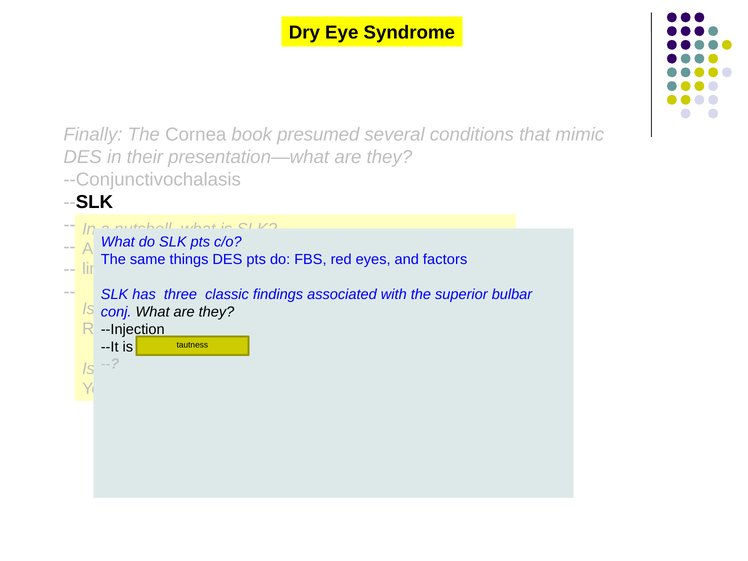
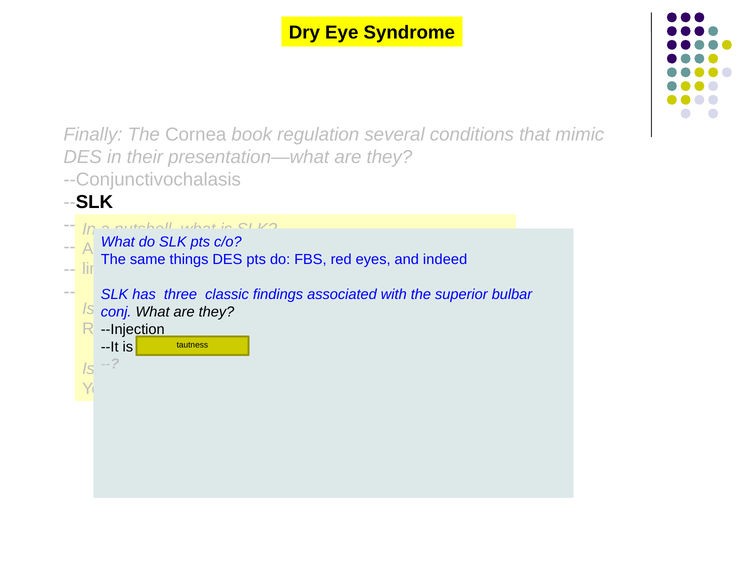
presumed: presumed -> regulation (318, 135)
factors: factors -> indeed (445, 259)
